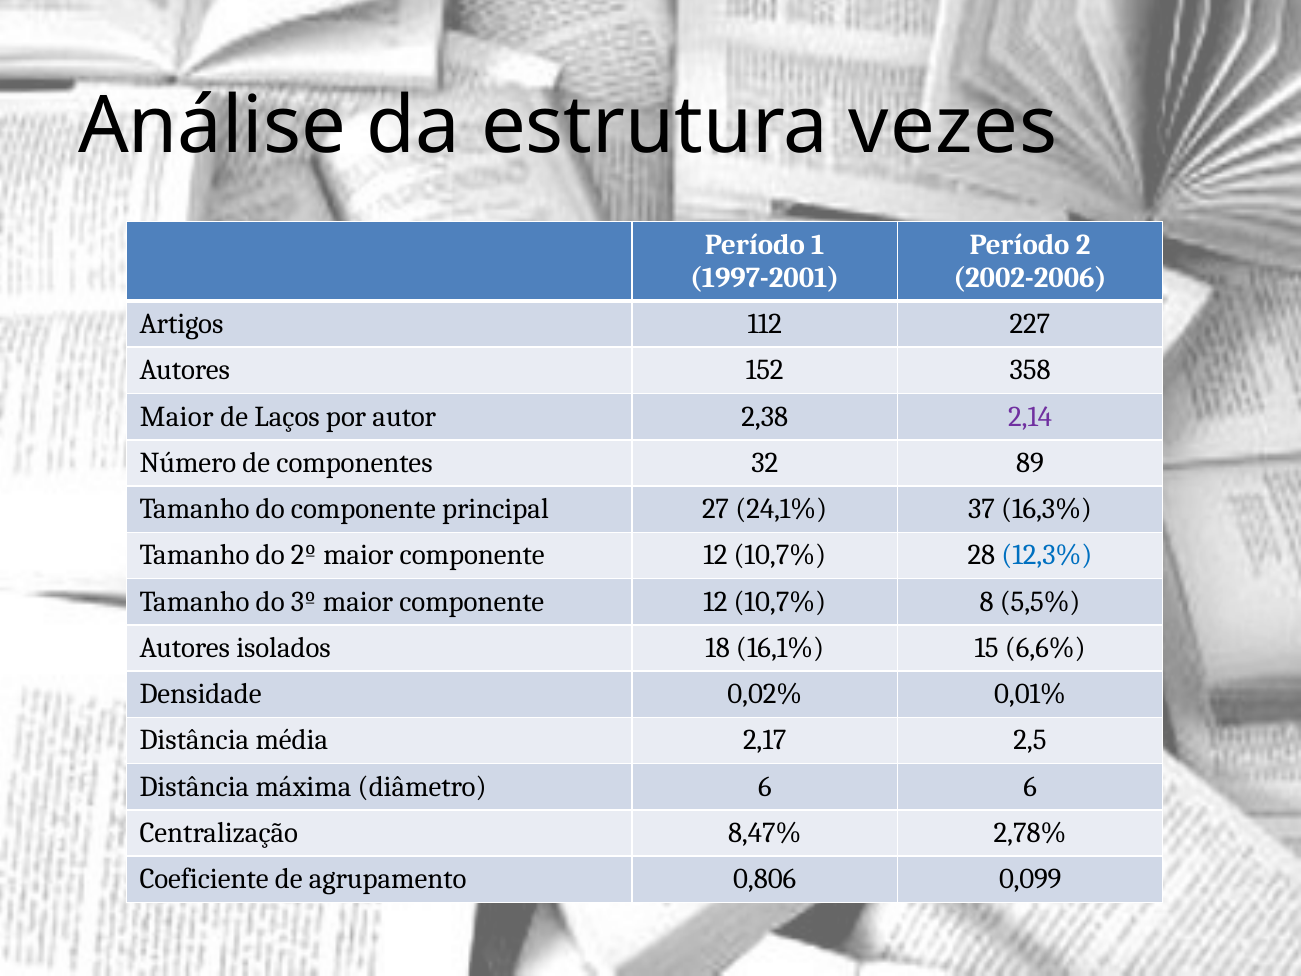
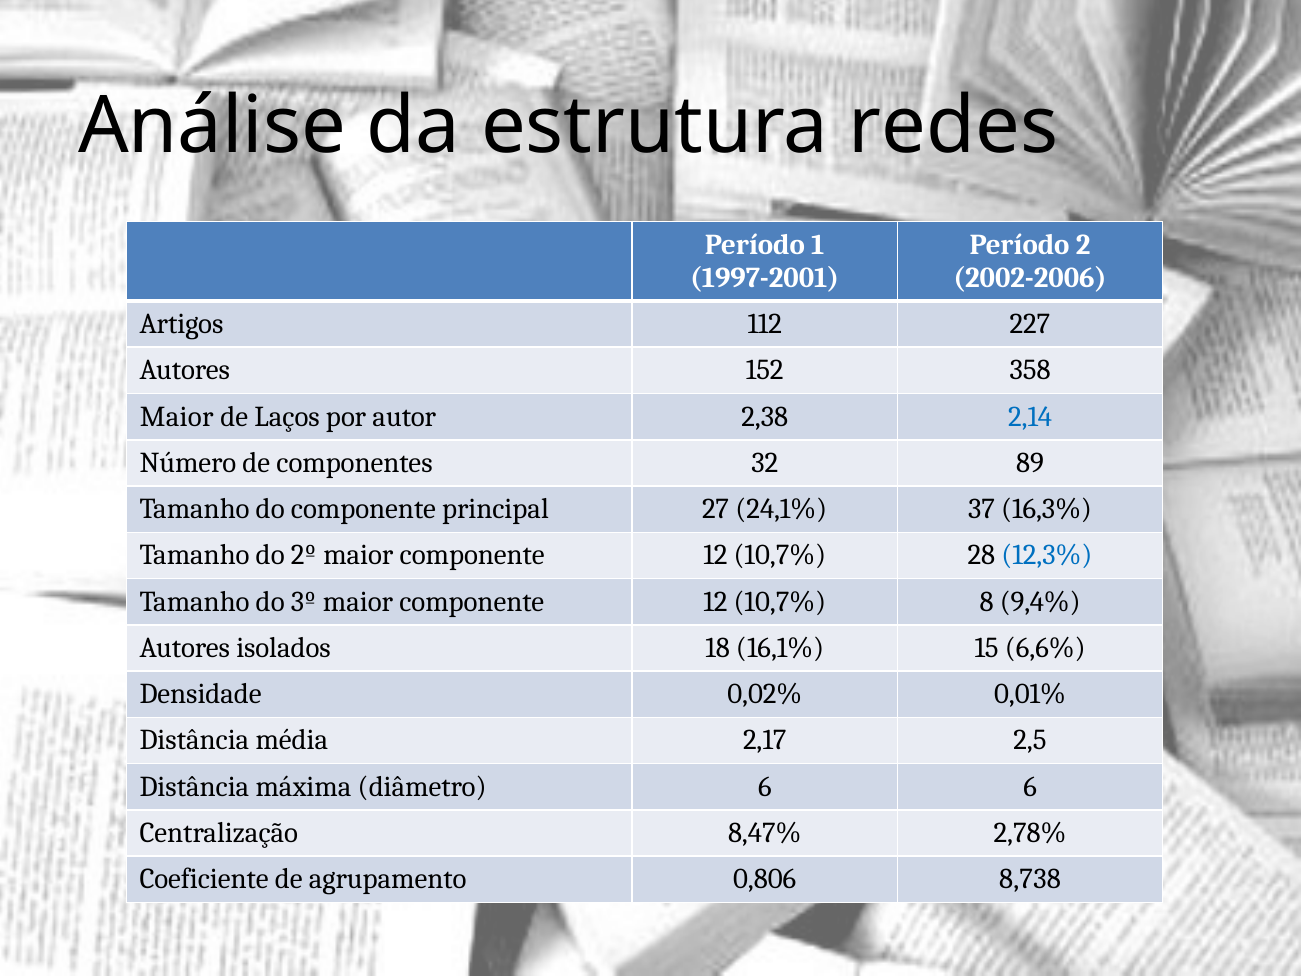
vezes: vezes -> redes (954, 126)
2,14 colour: purple -> blue (1030, 416)
5,5%: 5,5% -> 9,4% (1040, 601)
0,099: 0,099 -> 8,738 (1030, 879)
